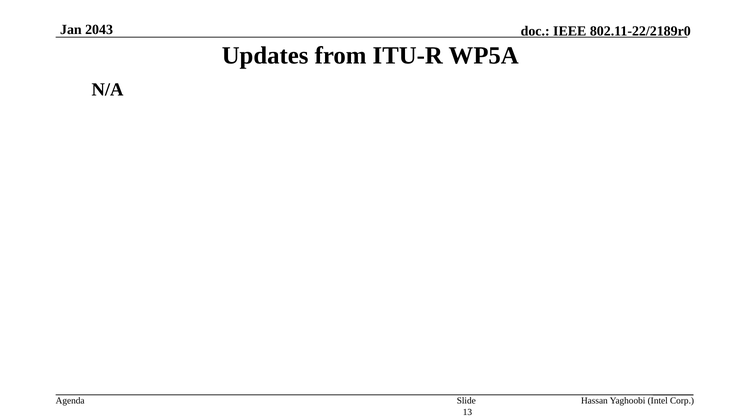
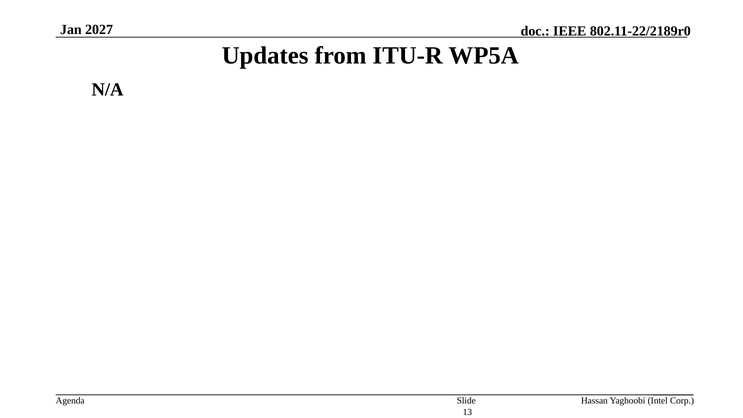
2043: 2043 -> 2027 (99, 30)
